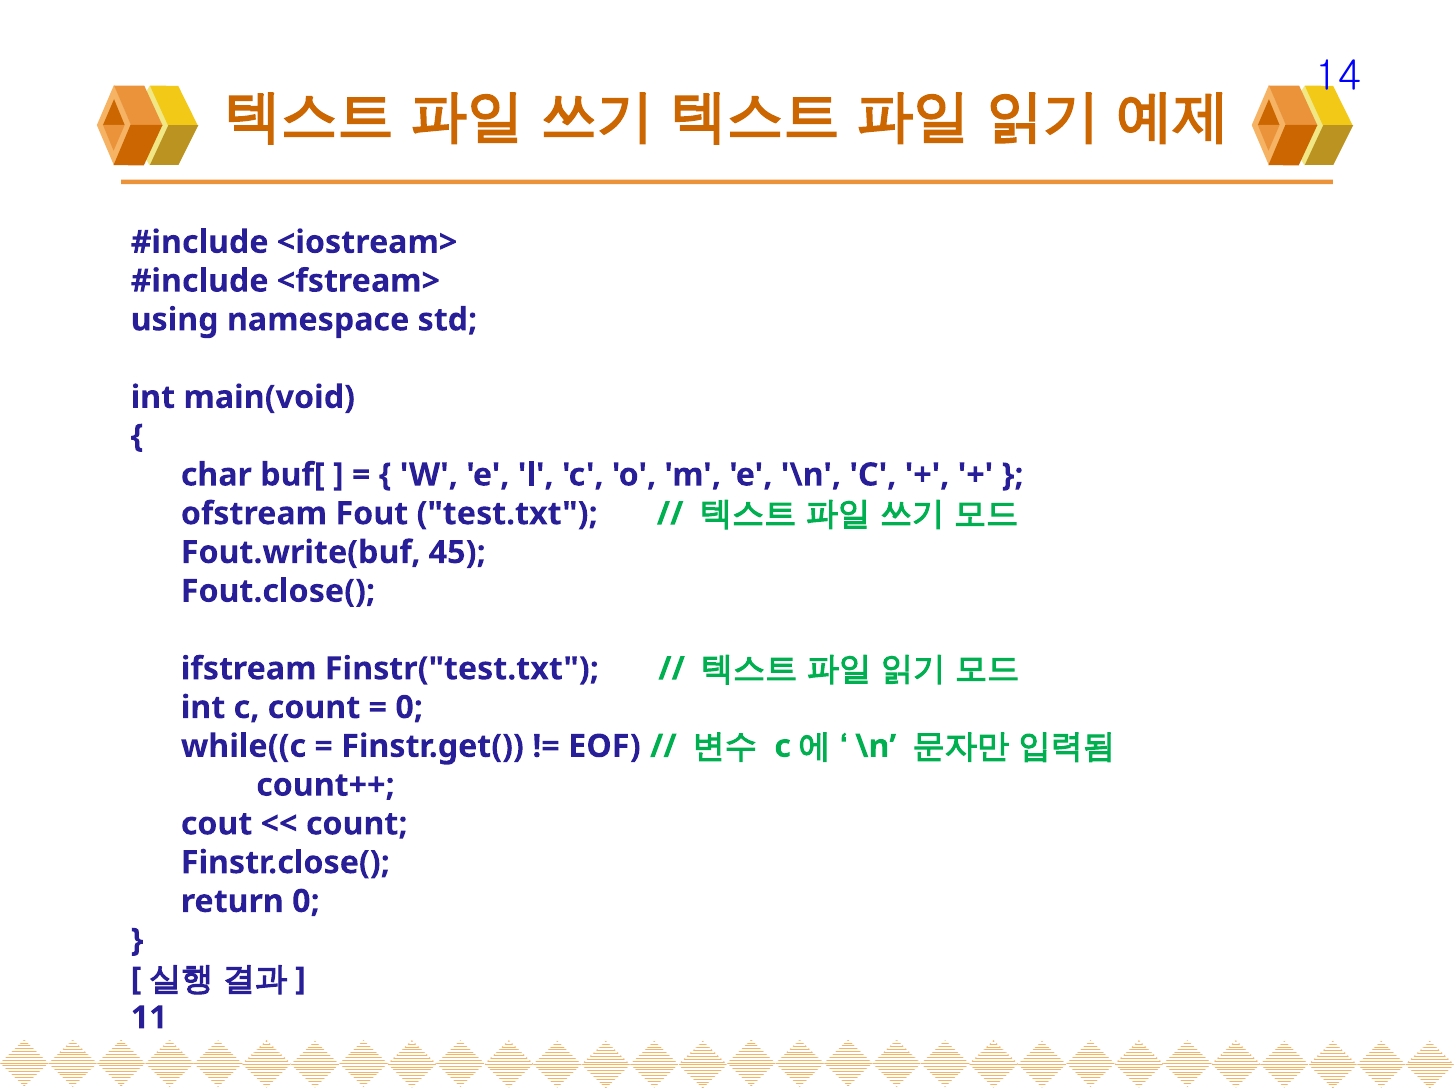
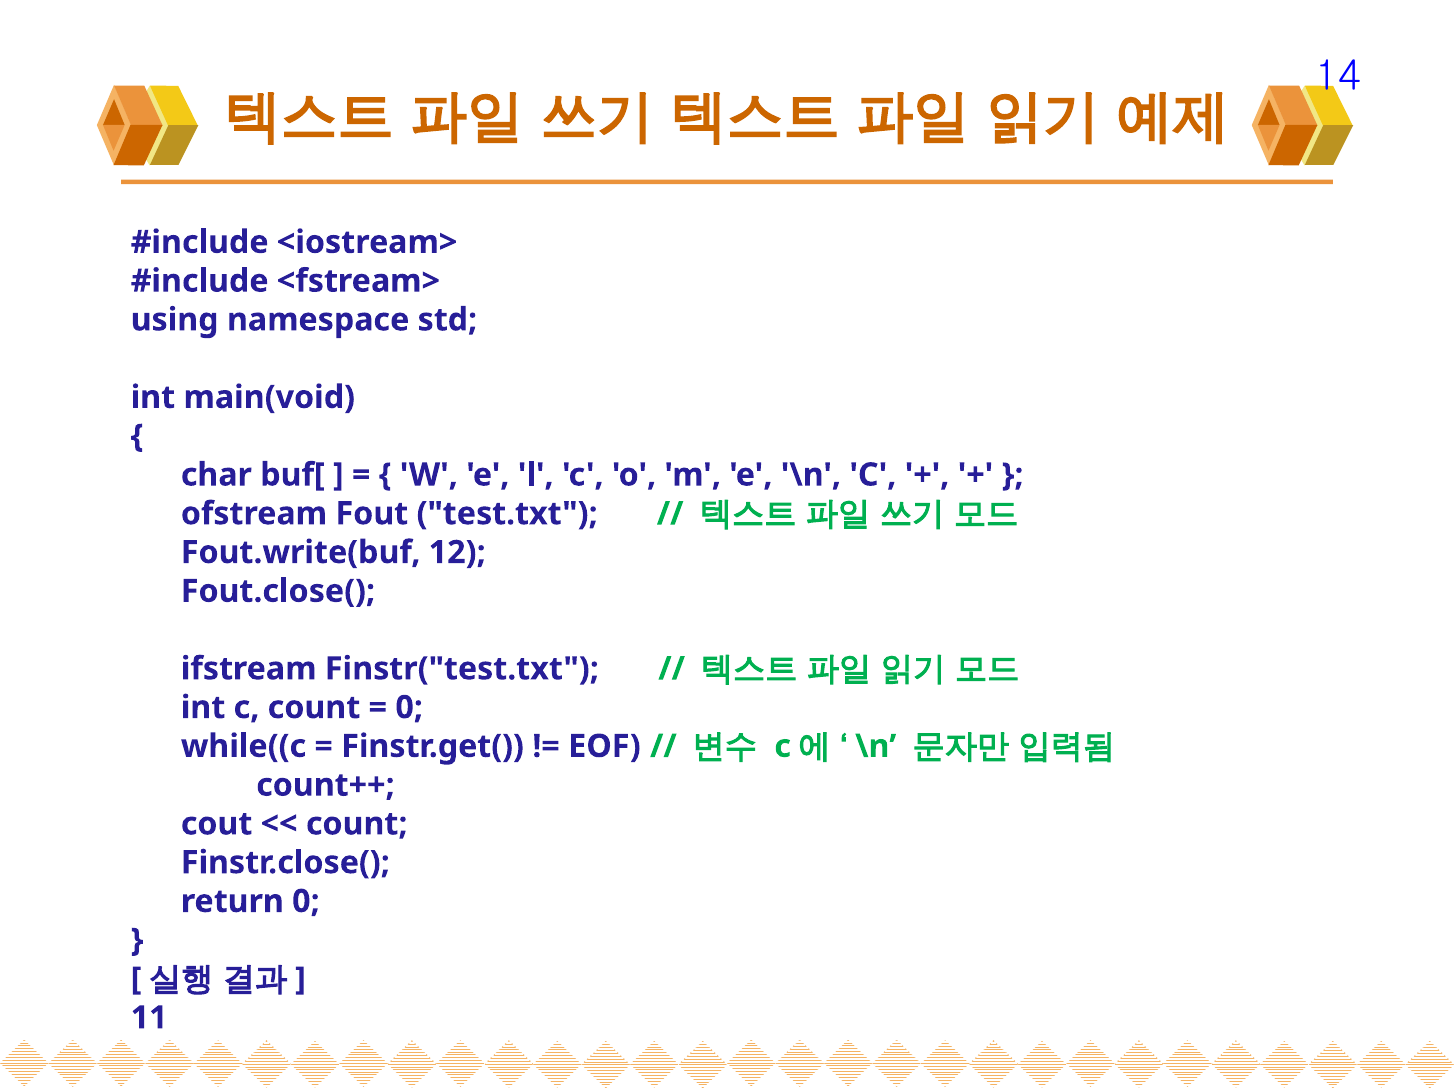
45: 45 -> 12 (457, 552)
